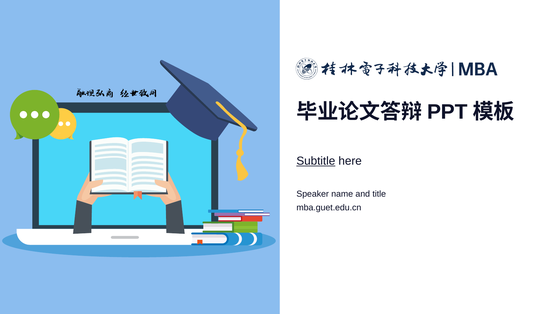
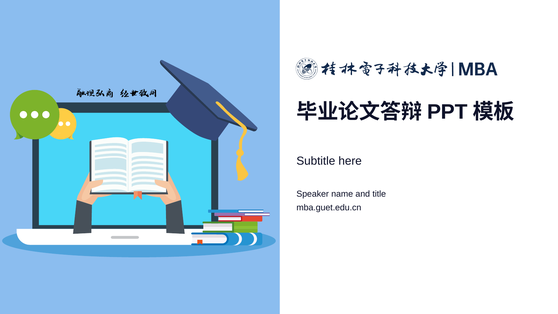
Subtitle underline: present -> none (316, 161)
